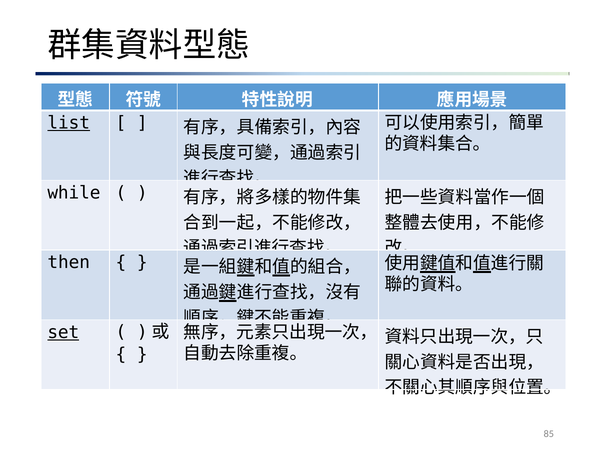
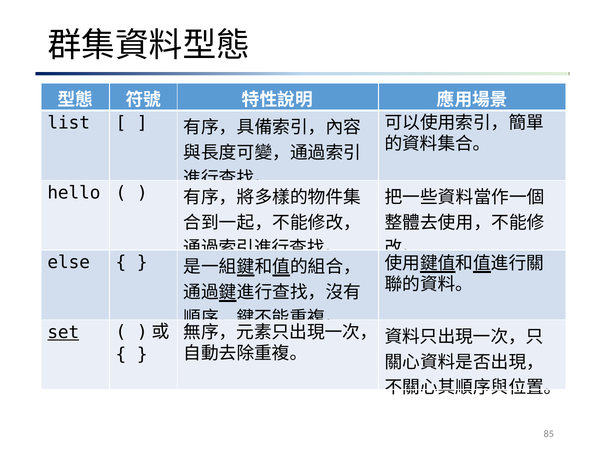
list underline: present -> none (69, 123)
while: while -> hello (74, 193)
then: then -> else (69, 263)
